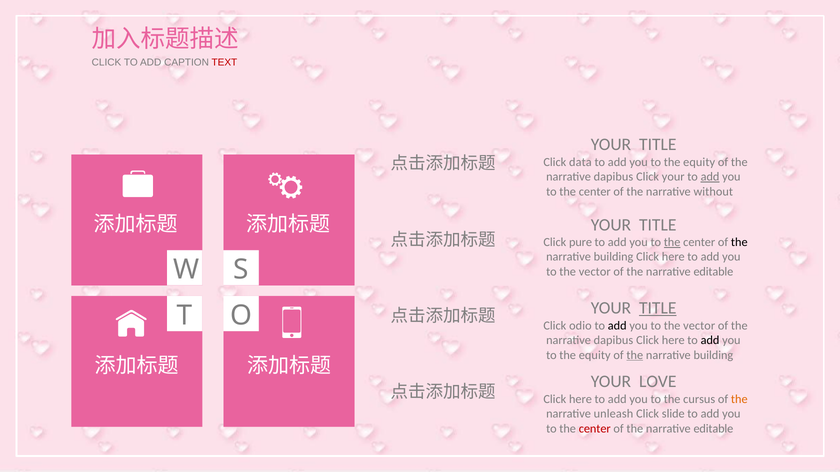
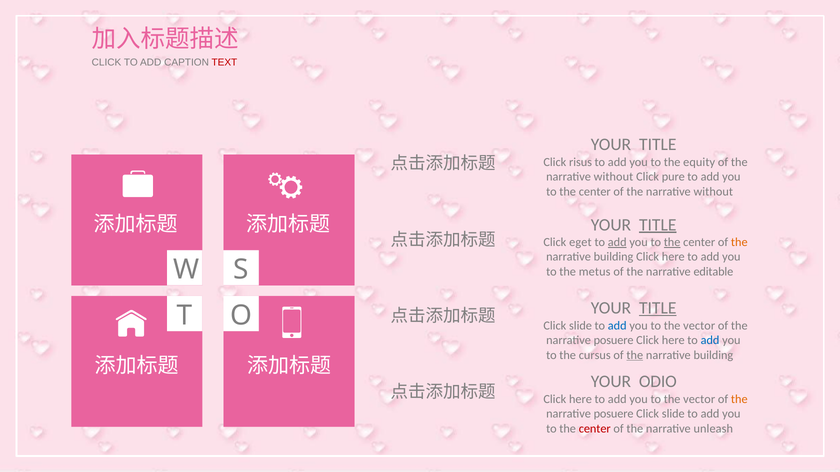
data: data -> risus (581, 162)
dapibus: dapibus -> without (613, 177)
Click your: your -> pure (673, 177)
add underline: present -> none (710, 177)
TITLE underline: none -> present (658, 225)
pure: pure -> eget (580, 243)
add underline: none -> present (617, 243)
the colour: black -> orange (739, 243)
vector: vector -> metus (595, 272)
odio: odio -> slide (581, 326)
add colour: black -> blue (617, 326)
dapibus: dapibus -> posuere (614, 341)
add colour: black -> blue (710, 341)
equity: equity -> cursus (595, 356)
LOVE: LOVE -> ODIO (658, 382)
cursus: cursus -> vector (699, 400)
unleash: unleash -> posuere (614, 414)
editable: editable -> unleash (713, 429)
